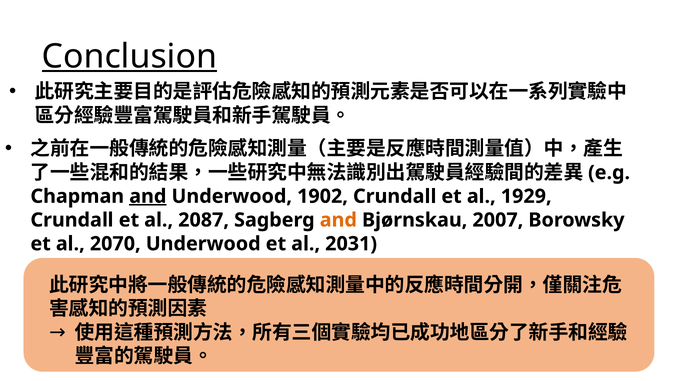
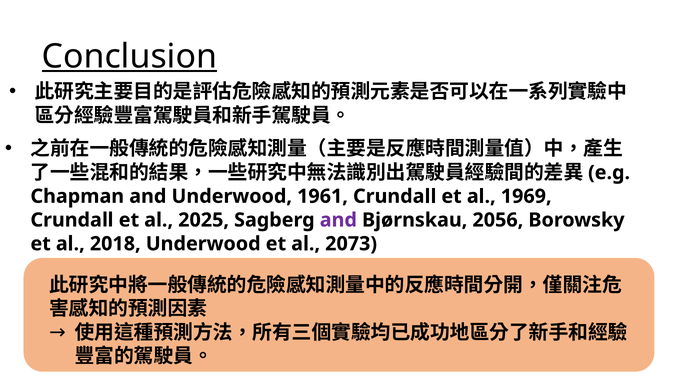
and underline: present -> none (148, 196)
1902: 1902 -> 1961 (322, 196)
1929: 1929 -> 1969 (526, 196)
2087: 2087 -> 2025 (204, 220)
and colour: orange -> purple (338, 220)
2007: 2007 -> 2056 (498, 220)
2070: 2070 -> 2018 (115, 244)
2031: 2031 -> 2073 (351, 244)
